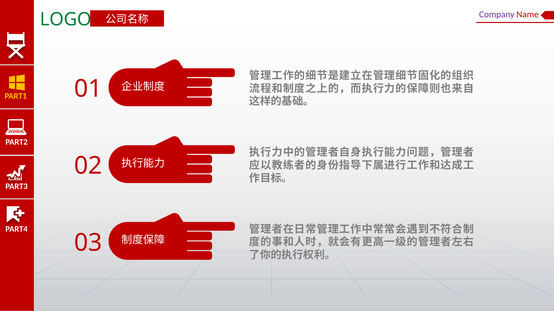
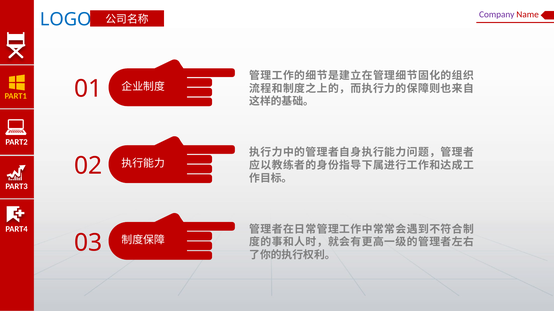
LOGO colour: green -> blue (66, 19)
